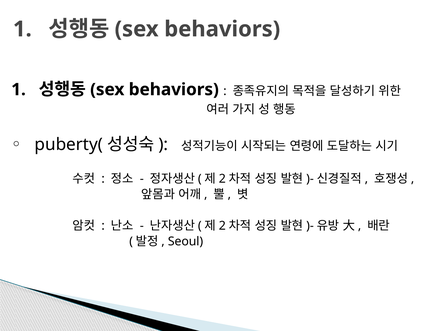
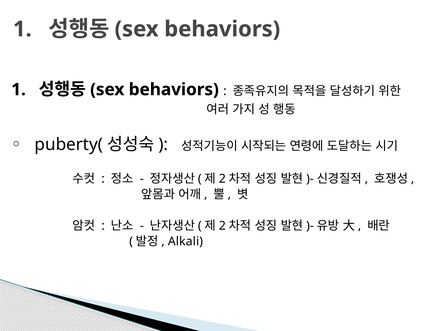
Seoul: Seoul -> Alkali (185, 241)
